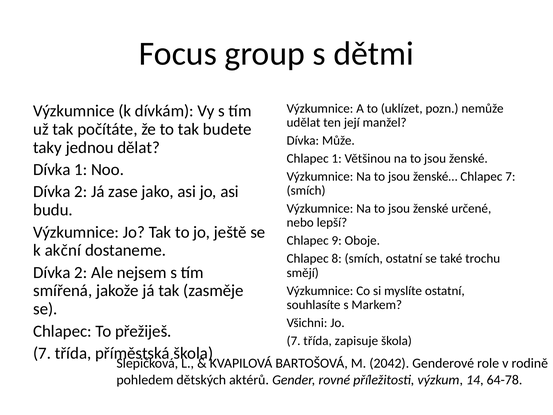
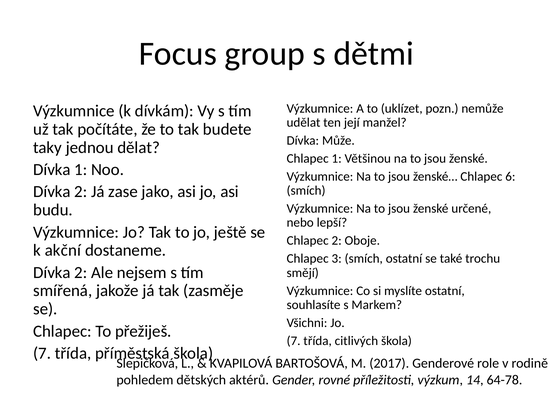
Chlapec 7: 7 -> 6 (510, 176)
Chlapec 9: 9 -> 2 (337, 241)
8: 8 -> 3 (337, 259)
zapisuje: zapisuje -> citlivých (356, 341)
2042: 2042 -> 2017 (389, 363)
